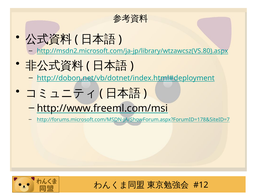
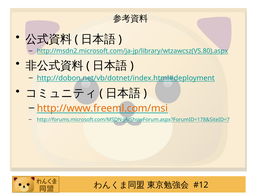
http://www.freeml.com/msi colour: black -> orange (102, 108)
